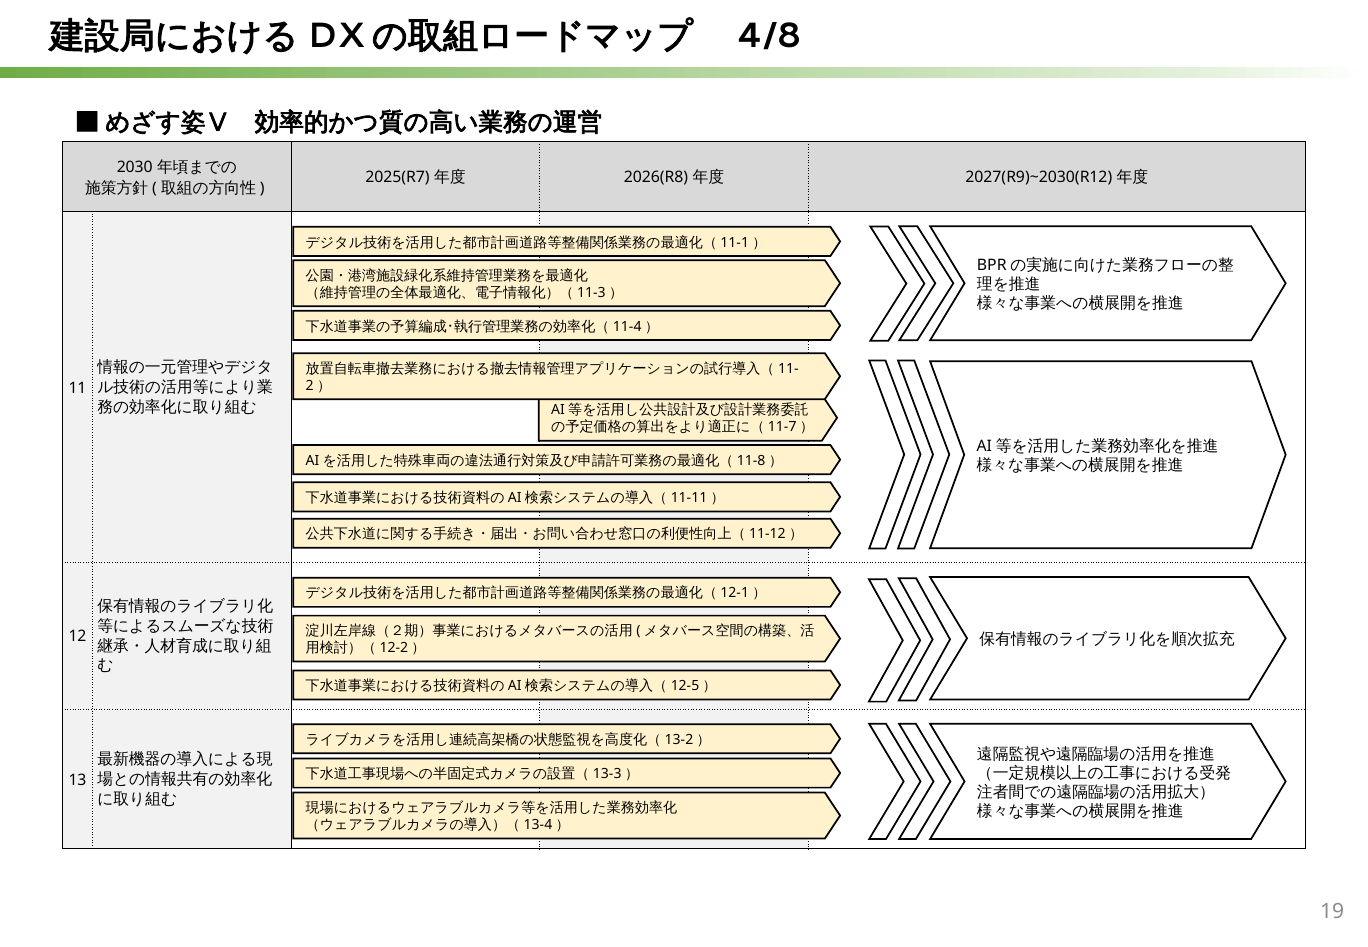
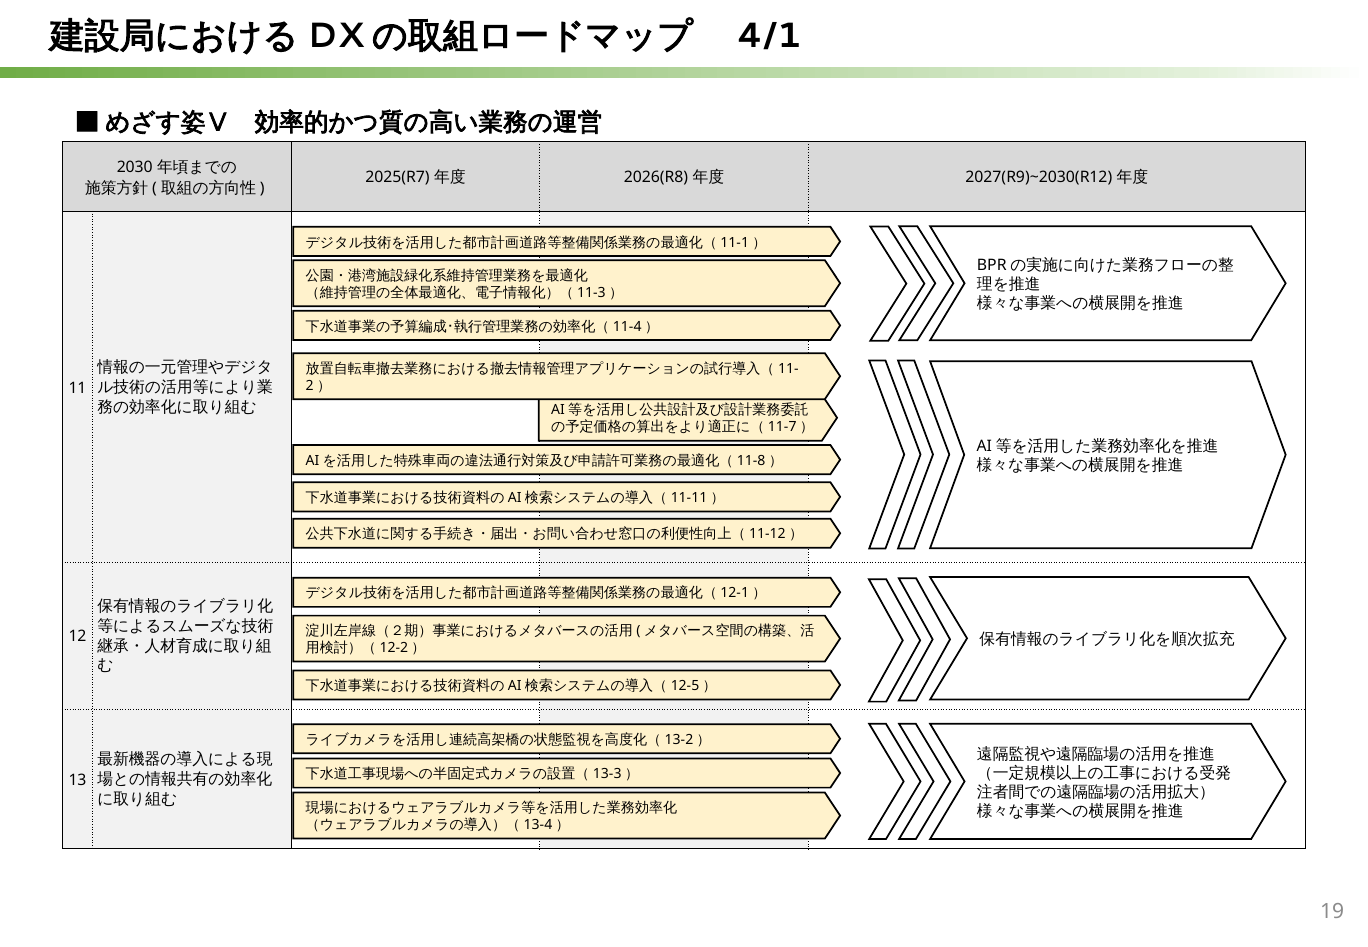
4/8: 4/8 -> 4/1 (769, 36)
